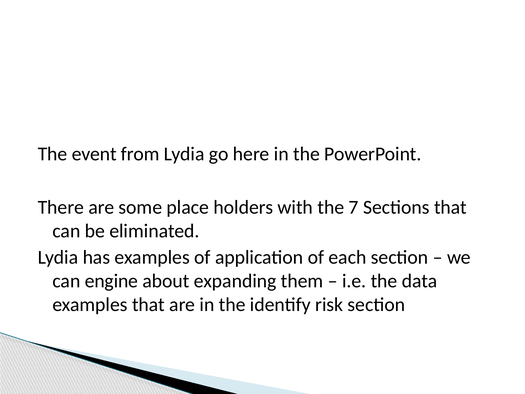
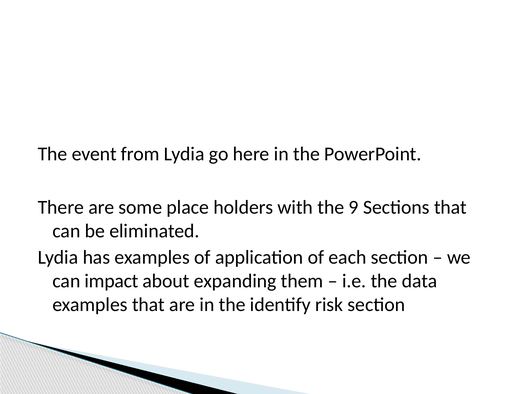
7: 7 -> 9 (354, 207)
engine: engine -> impact (111, 281)
